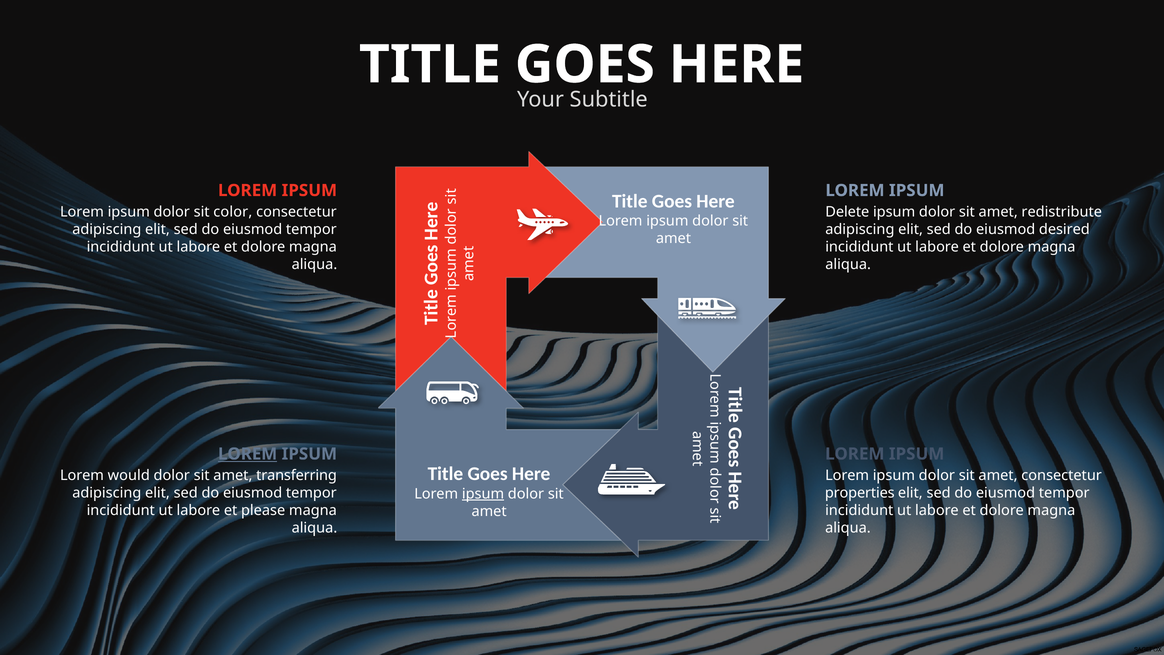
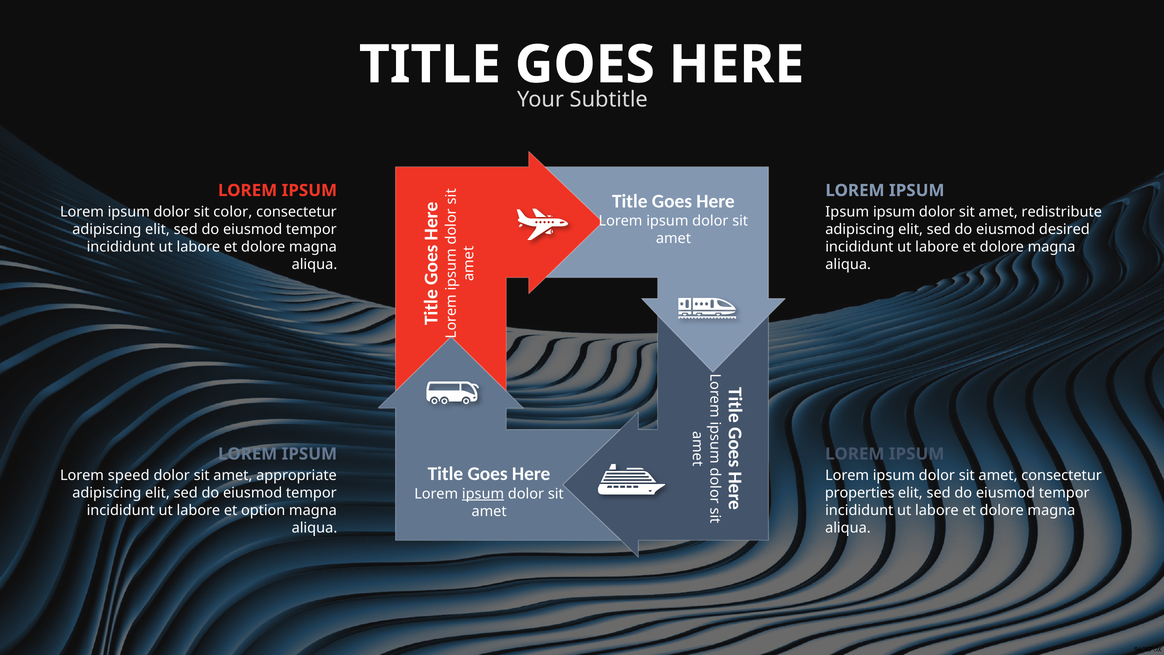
Delete: Delete -> Ipsum (847, 212)
LOREM underline: present -> none (248, 454)
would: would -> speed (129, 475)
transferring: transferring -> appropriate (296, 475)
please: please -> option (263, 510)
